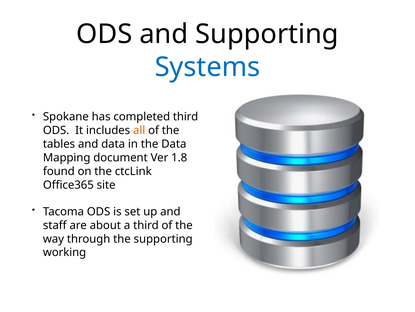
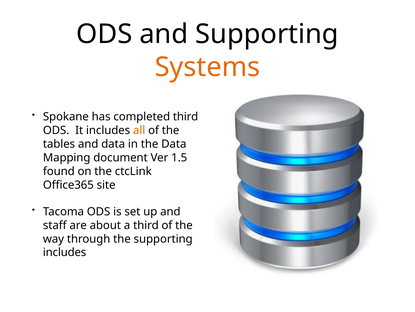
Systems colour: blue -> orange (207, 67)
1.8: 1.8 -> 1.5 (179, 157)
working: working -> includes (65, 252)
